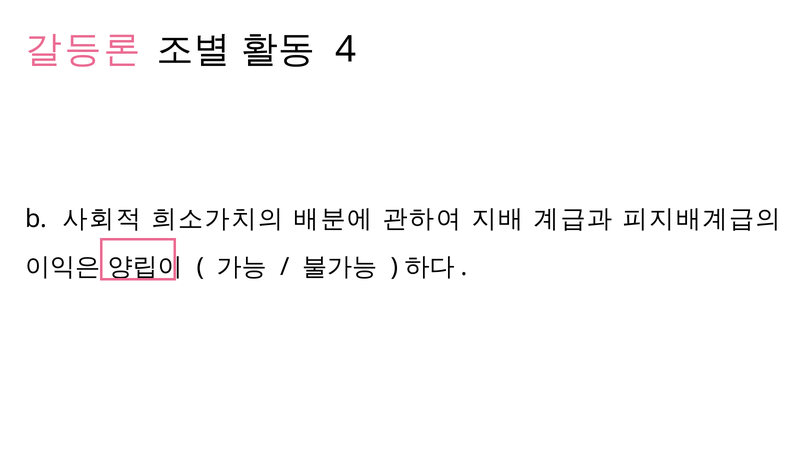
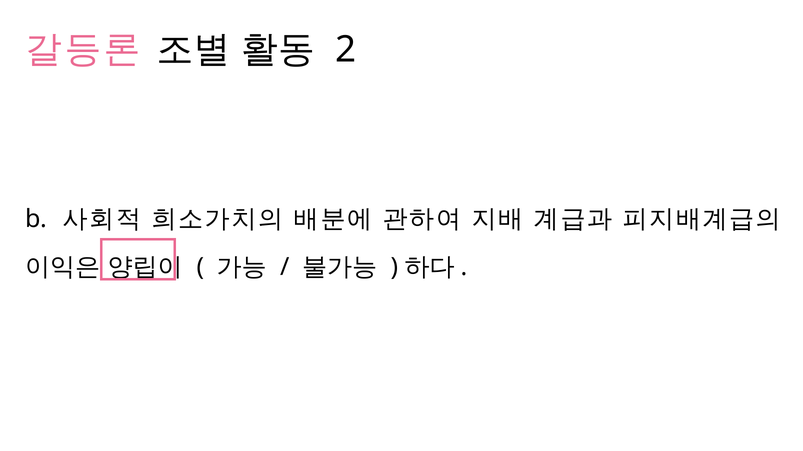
4: 4 -> 2 (346, 50)
